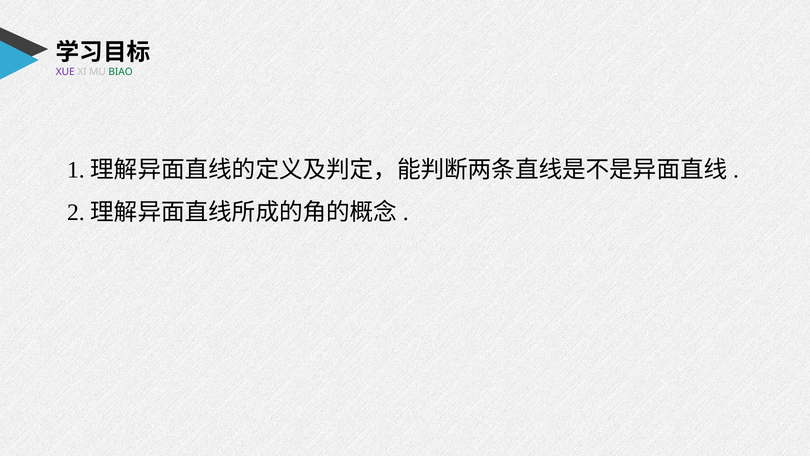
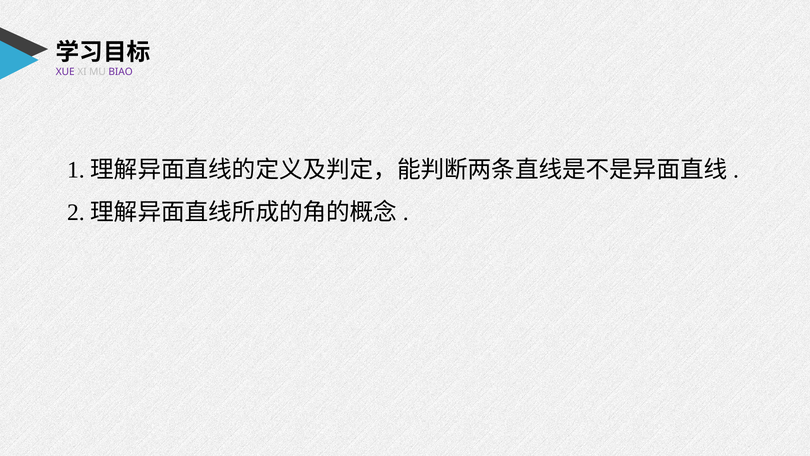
BIAO colour: green -> purple (121, 72)
